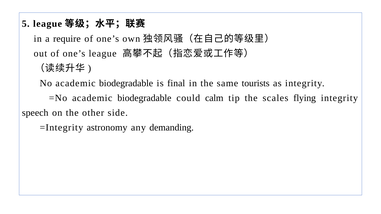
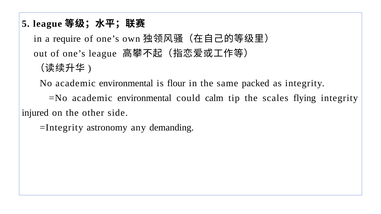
No academic biodegradable: biodegradable -> environmental (126, 83)
final: final -> flour (176, 83)
tourists: tourists -> packed (256, 83)
=No academic biodegradable: biodegradable -> environmental (144, 98)
speech: speech -> injured (35, 113)
